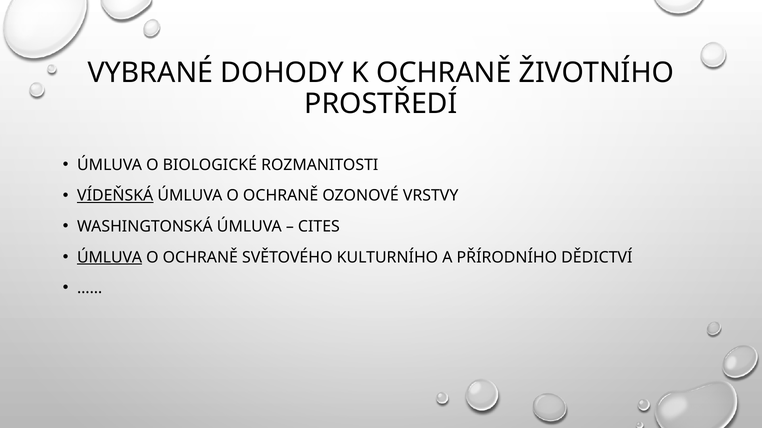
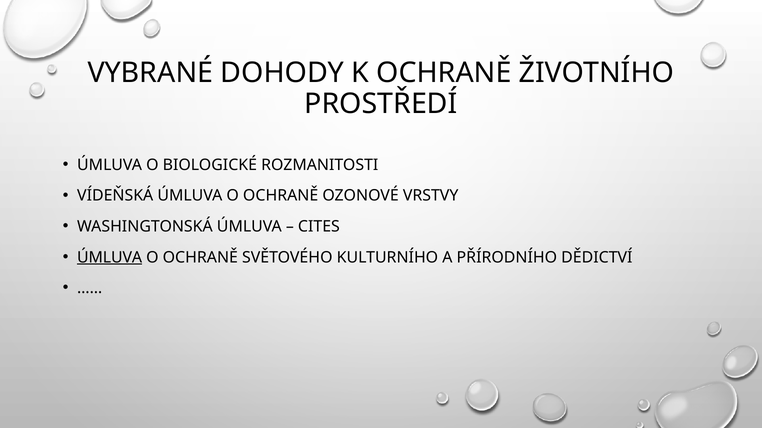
VÍDEŇSKÁ underline: present -> none (115, 196)
